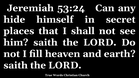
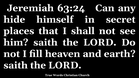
53:24: 53:24 -> 63:24 (71, 8)
